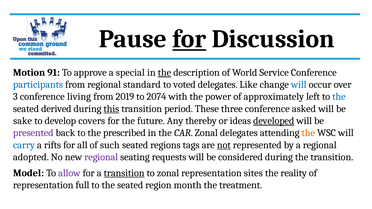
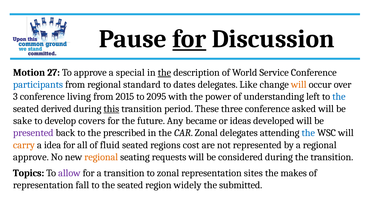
91: 91 -> 27 (54, 73)
voted: voted -> dates (184, 85)
will colour: blue -> orange (299, 85)
2019: 2019 -> 2015 (125, 97)
2074: 2074 -> 2095 (156, 97)
approximately: approximately -> understanding (274, 97)
thereby: thereby -> became (201, 121)
developed underline: present -> none (274, 121)
the colour: orange -> blue (308, 133)
carry colour: blue -> orange (24, 145)
rifts: rifts -> idea (53, 145)
such: such -> fluid (110, 145)
tags: tags -> cost (191, 145)
not underline: present -> none (224, 145)
adopted: adopted -> approve (31, 157)
regional colour: purple -> orange (101, 157)
Model: Model -> Topics (29, 173)
transition underline: present -> none (124, 173)
reality: reality -> makes (294, 173)
full: full -> fall (82, 185)
month: month -> widely (188, 185)
treatment: treatment -> submitted (241, 185)
